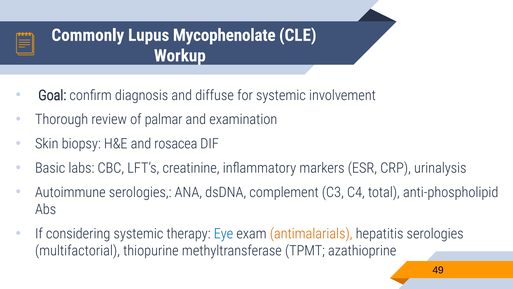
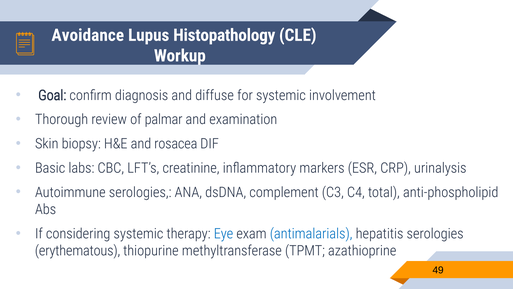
Commonly: Commonly -> Avoidance (88, 35)
Mycophenolate: Mycophenolate -> Histopathology (224, 35)
antimalarials colour: orange -> blue (311, 233)
multifactorial: multifactorial -> erythematous (78, 251)
